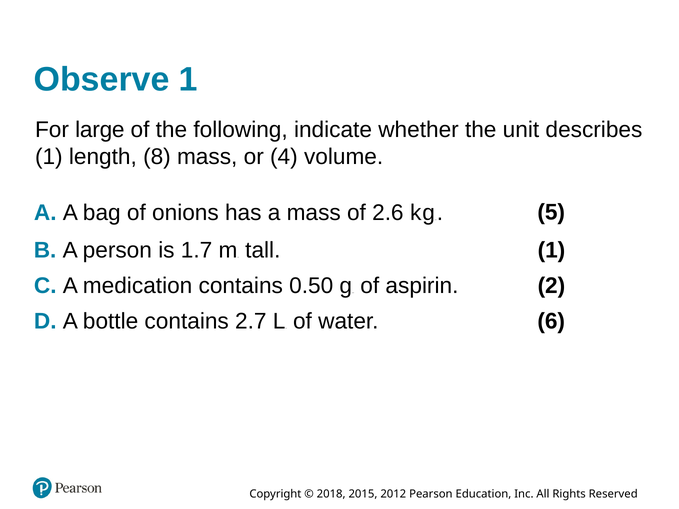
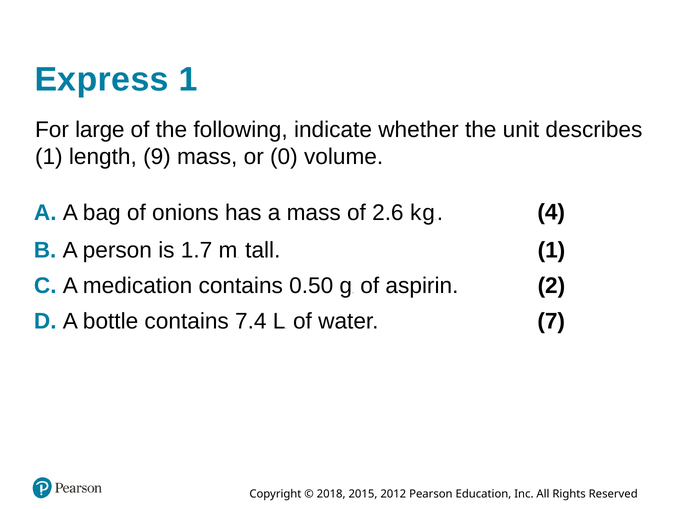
Observe: Observe -> Express (102, 79)
8: 8 -> 9 (157, 157)
4: 4 -> 0 (284, 157)
5: 5 -> 4 (551, 213)
2.7: 2.7 -> 7.4 (251, 322)
6: 6 -> 7 (551, 322)
